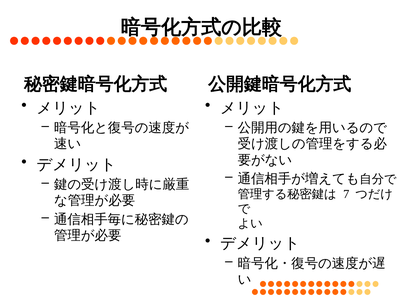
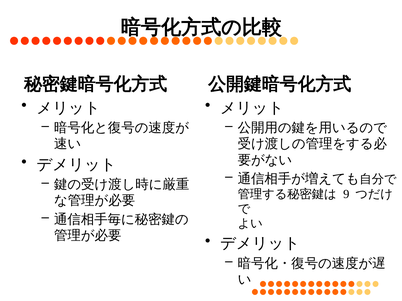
7: 7 -> 9 (346, 194)
